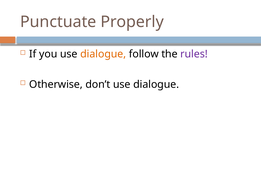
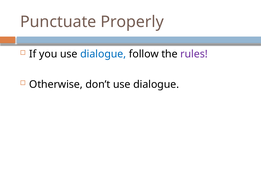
dialogue colour: orange -> blue (103, 54)
